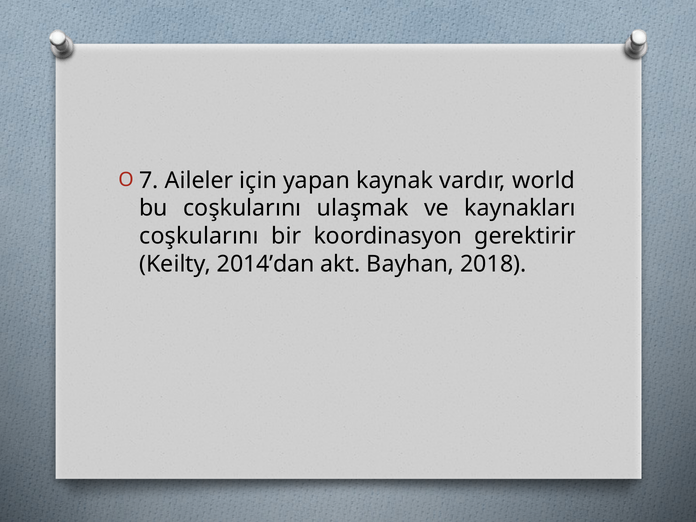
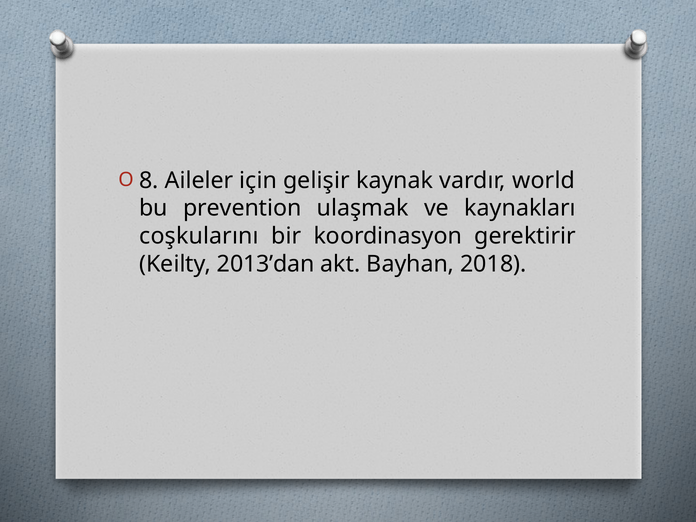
7: 7 -> 8 (149, 180)
yapan: yapan -> gelişir (316, 180)
bu coşkularını: coşkularını -> prevention (242, 208)
2014’dan: 2014’dan -> 2013’dan (266, 264)
